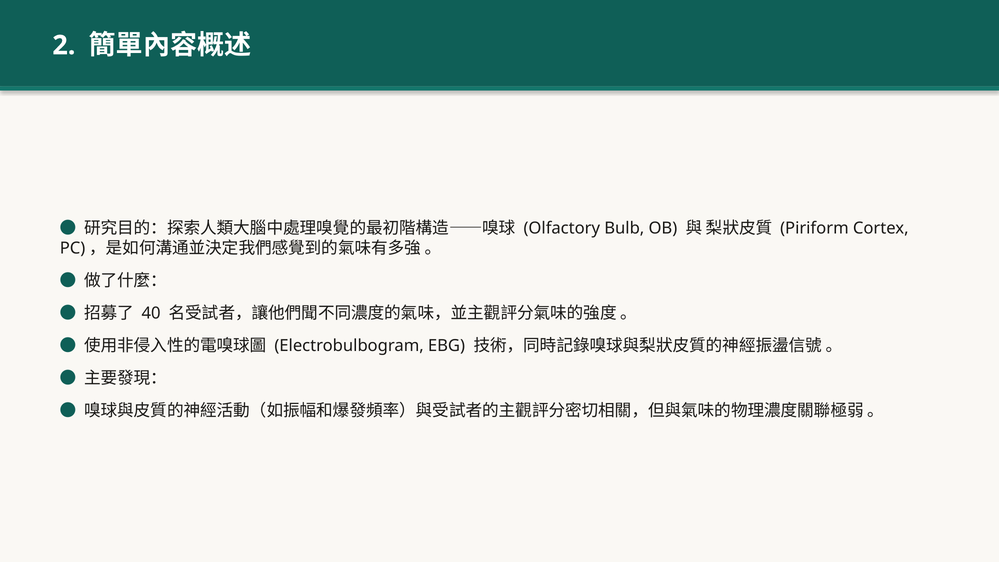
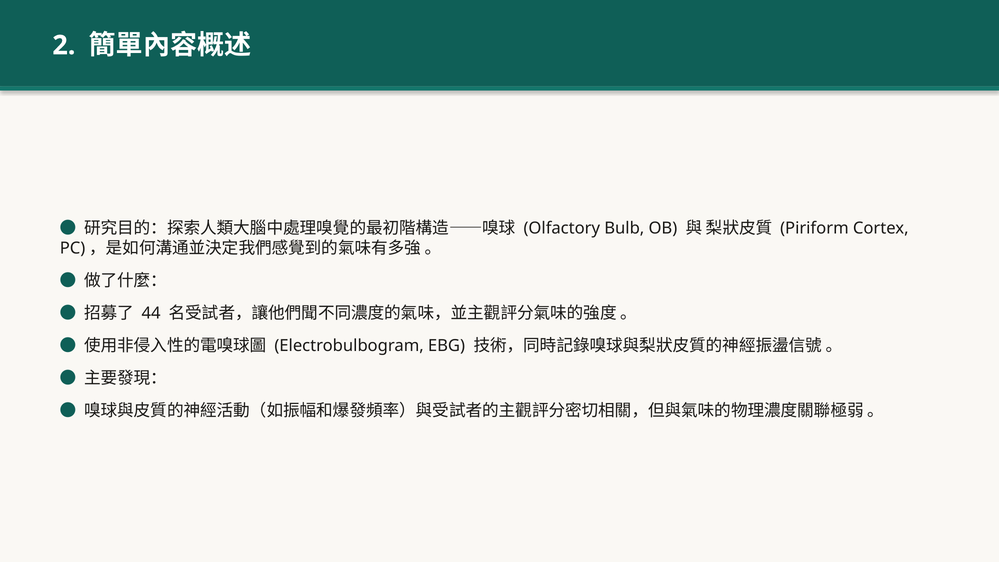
40: 40 -> 44 (151, 313)
